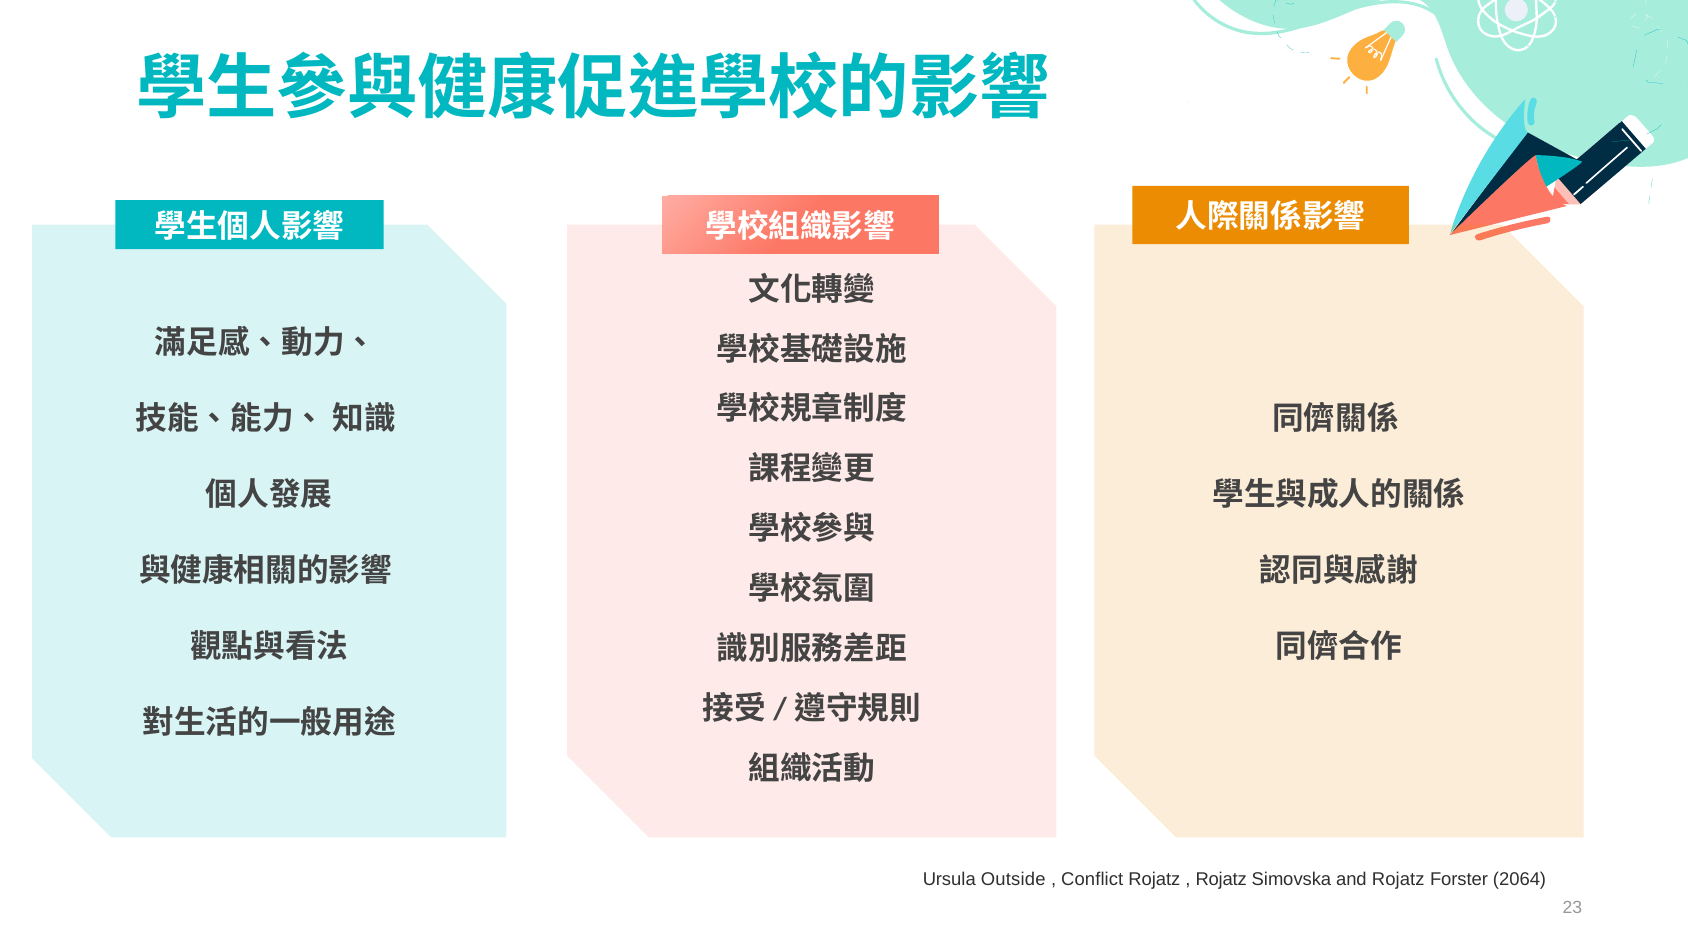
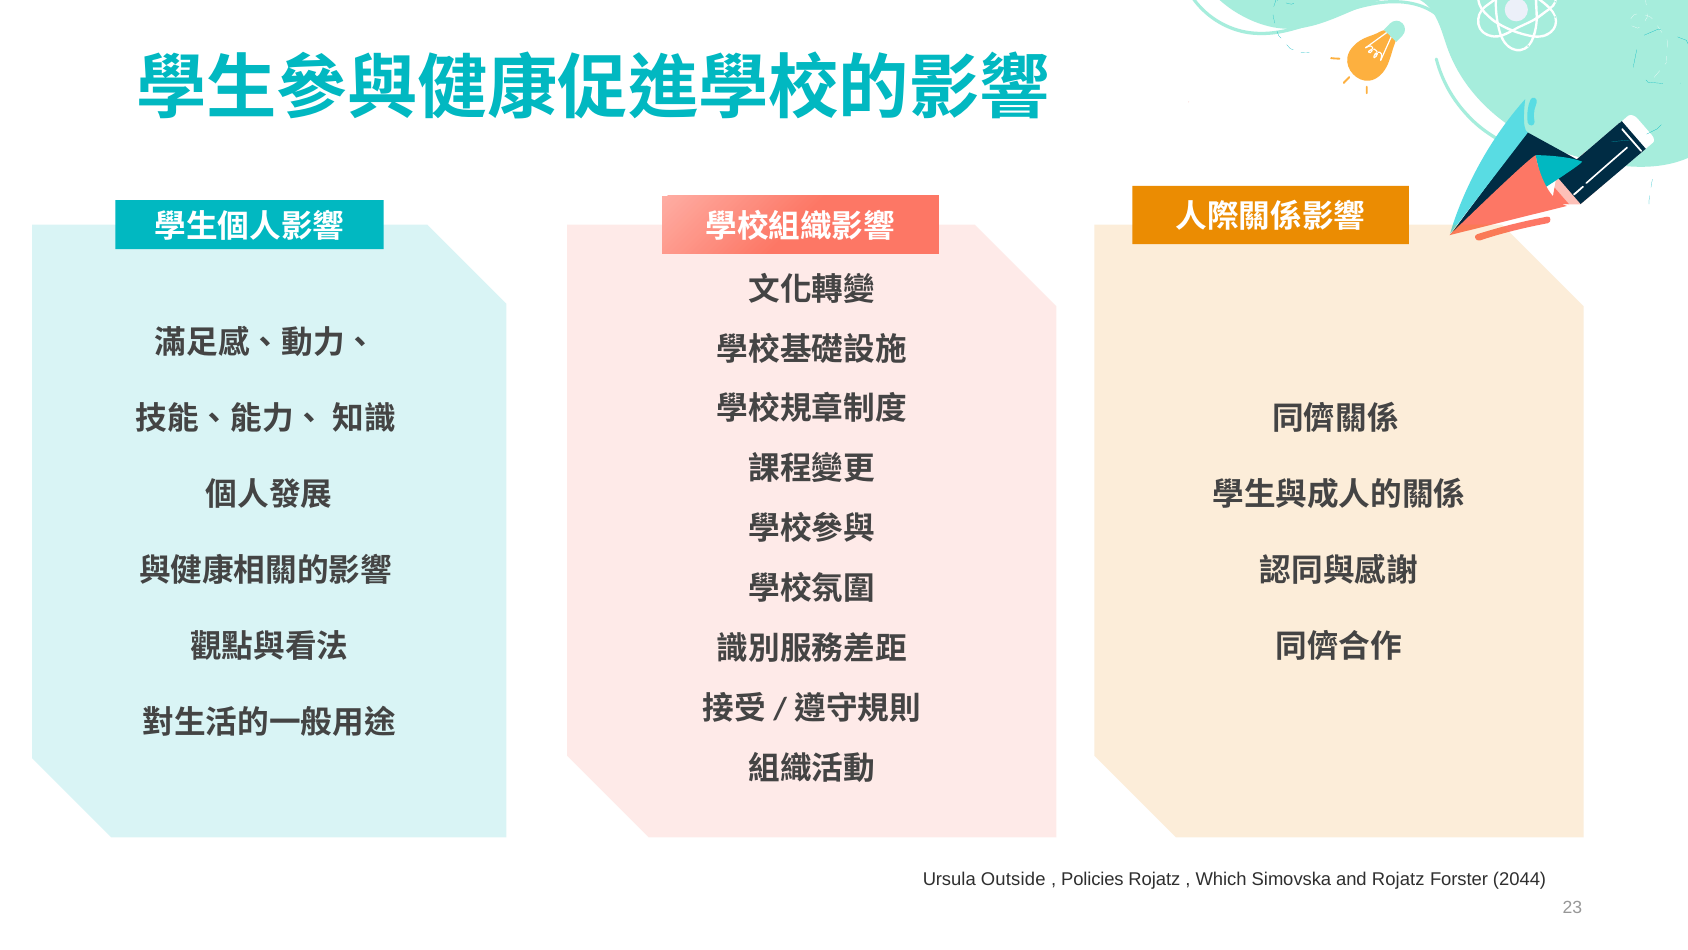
Conflict: Conflict -> Policies (1092, 879)
Rojatz: Rojatz -> Which (1221, 879)
2064: 2064 -> 2044 (1520, 879)
